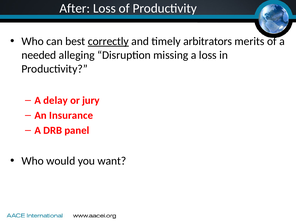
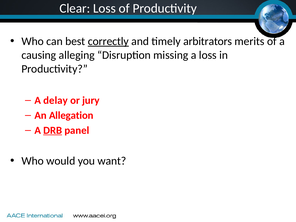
After: After -> Clear (75, 8)
needed: needed -> causing (39, 55)
Insurance: Insurance -> Allegation (71, 115)
DRB underline: none -> present (53, 130)
